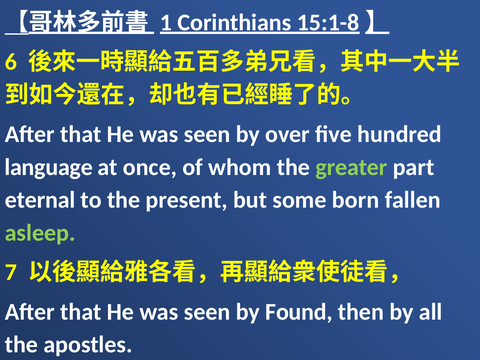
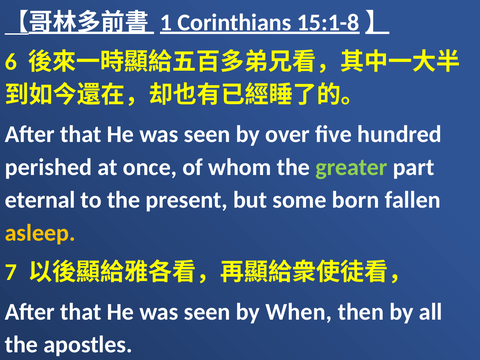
language: language -> perished (48, 167)
asleep colour: light green -> yellow (40, 233)
Found: Found -> When (299, 312)
